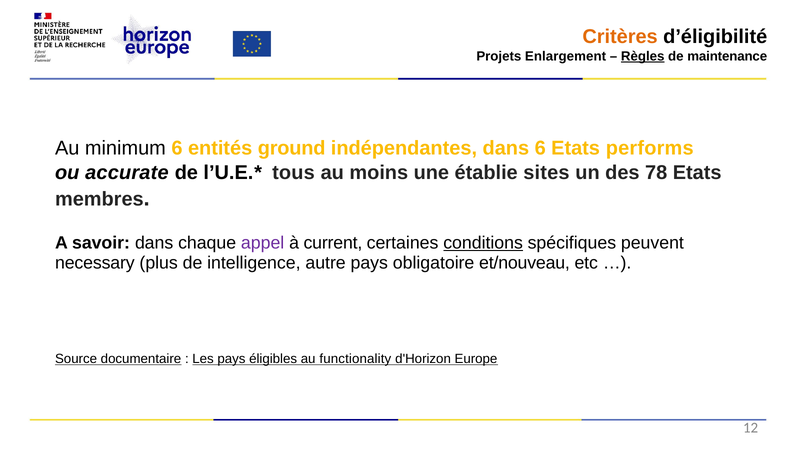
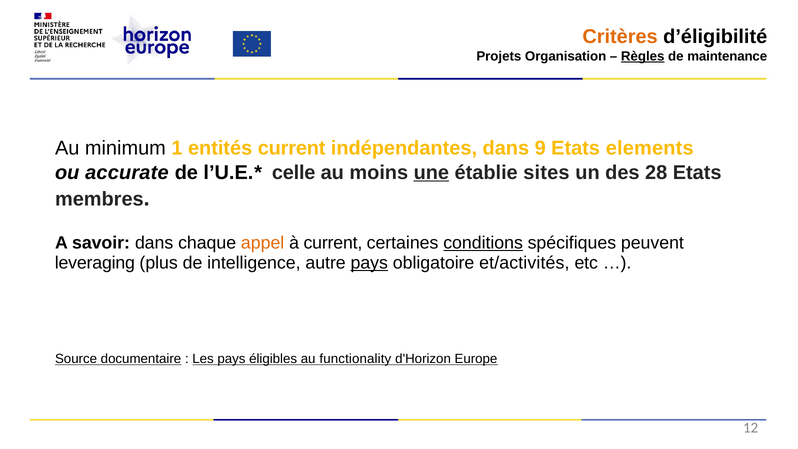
Enlargement: Enlargement -> Organisation (566, 56)
minimum 6: 6 -> 1 (177, 148)
entités ground: ground -> current (292, 148)
dans 6: 6 -> 9 (540, 148)
performs: performs -> elements (650, 148)
tous: tous -> celle (294, 172)
une underline: none -> present (431, 172)
78: 78 -> 28 (656, 172)
appel colour: purple -> orange (263, 243)
necessary: necessary -> leveraging (95, 263)
pays underline: none -> present (369, 263)
et/nouveau: et/nouveau -> et/activités (524, 263)
